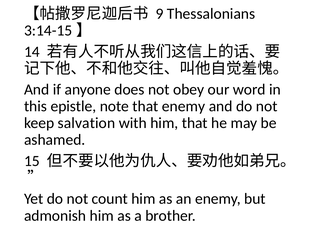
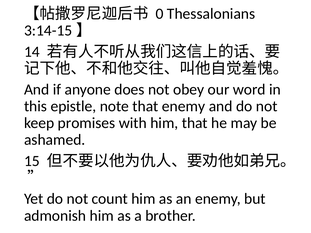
9: 9 -> 0 (160, 14)
salvation: salvation -> promises (86, 123)
